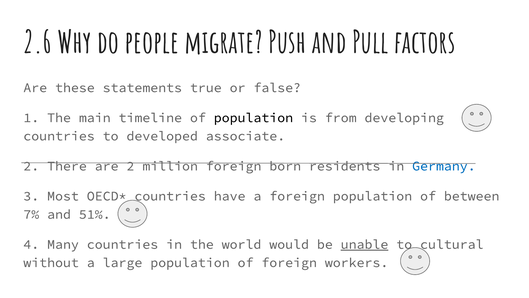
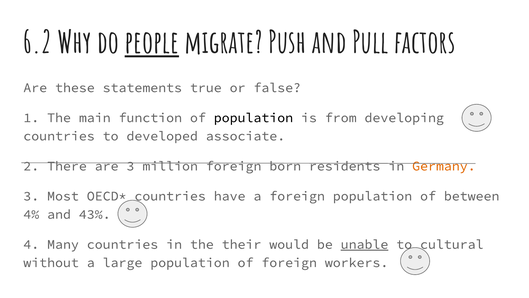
2.6: 2.6 -> 6.2 (38, 43)
people underline: none -> present (152, 43)
timeline: timeline -> function (150, 118)
are 2: 2 -> 3 (130, 166)
Germany colour: blue -> orange (444, 166)
7%: 7% -> 4% (31, 214)
51%: 51% -> 43% (95, 214)
world: world -> their (242, 244)
